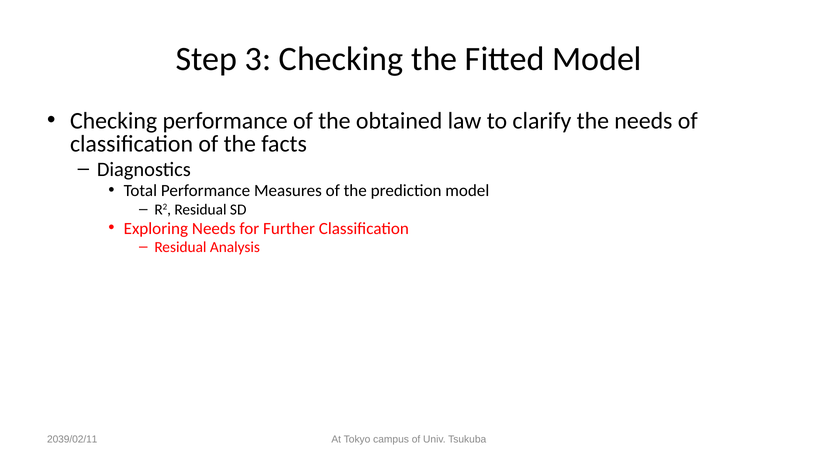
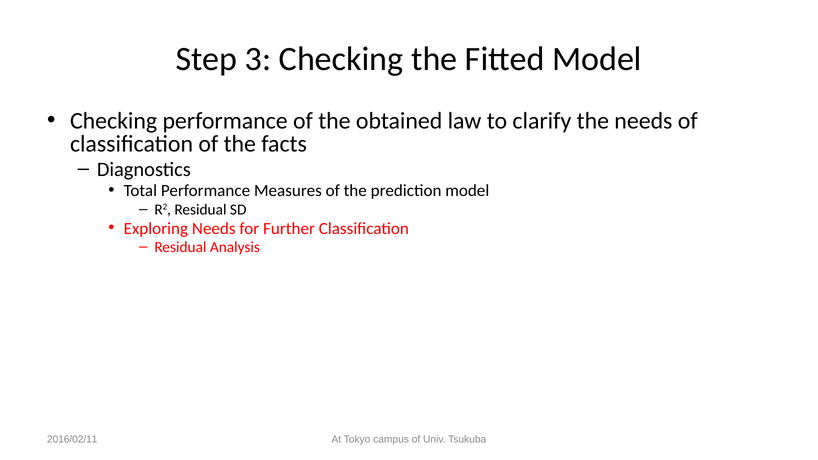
2039/02/11: 2039/02/11 -> 2016/02/11 (72, 439)
